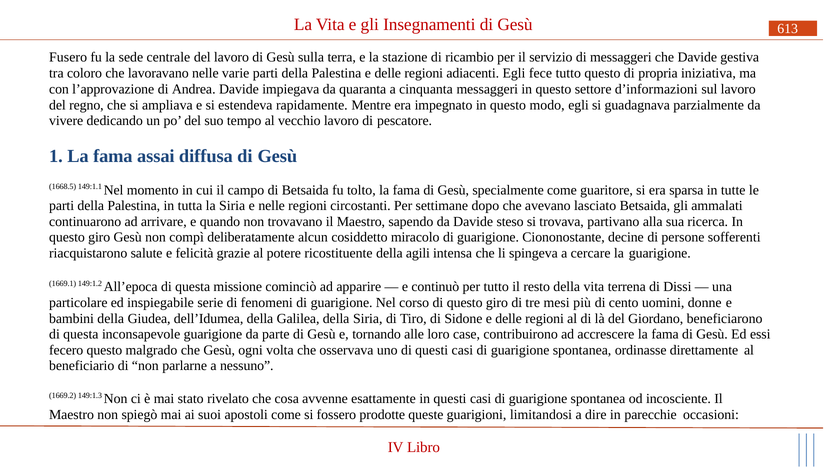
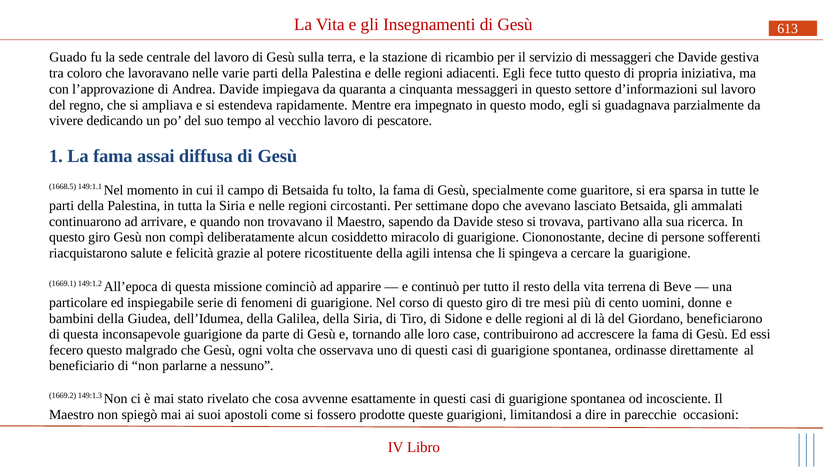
Fusero: Fusero -> Guado (68, 57)
Dissi: Dissi -> Beve (677, 287)
